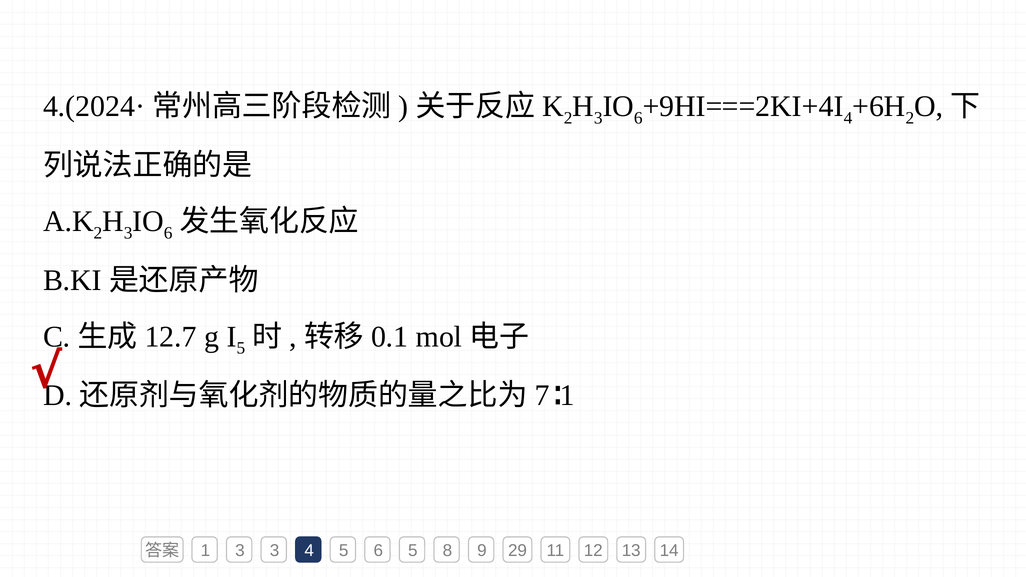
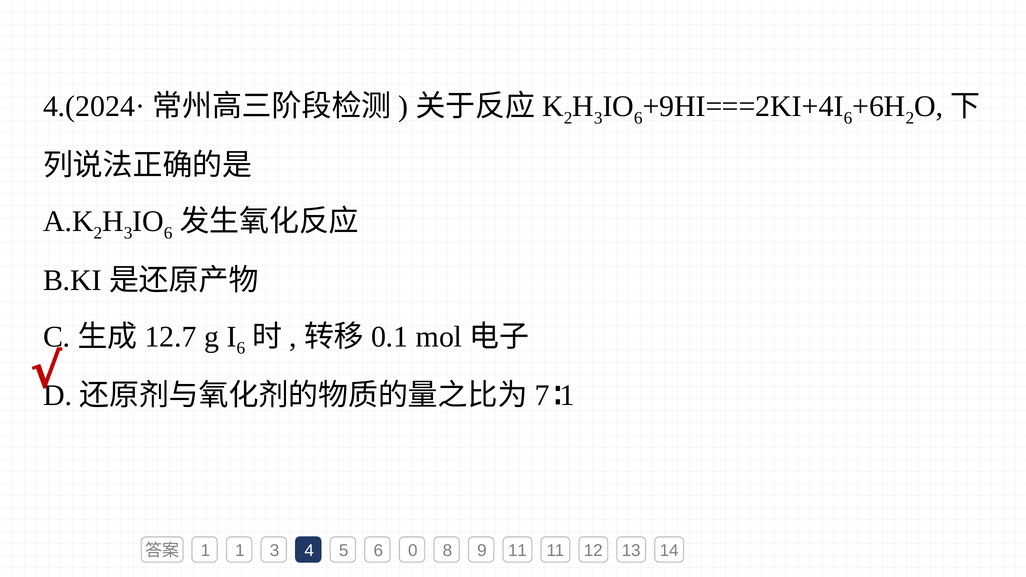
4: 4 -> 6 (848, 118)
5: 5 -> 6 (241, 348)
1 3: 3 -> 1 (240, 551)
6 5: 5 -> 0 (413, 551)
9 29: 29 -> 11 (517, 551)
